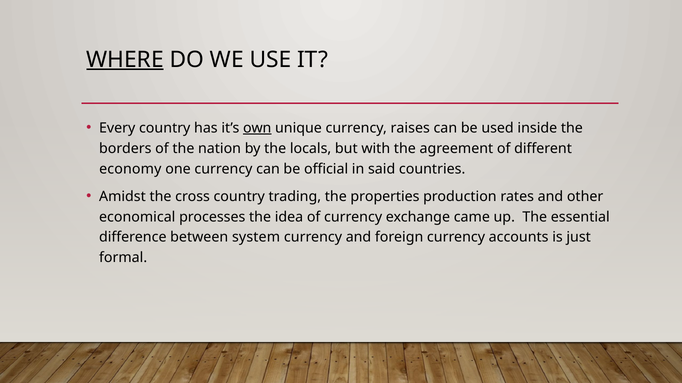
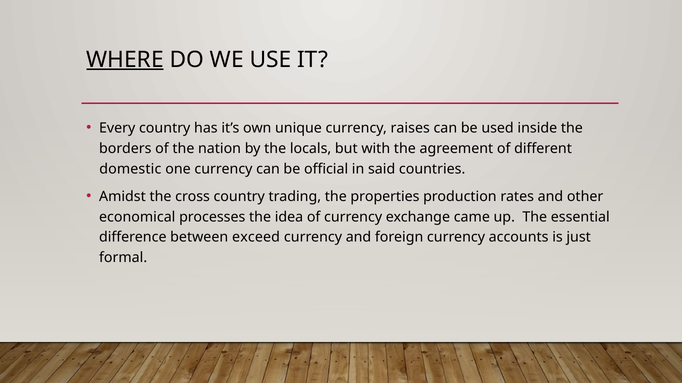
own underline: present -> none (257, 128)
economy: economy -> domestic (130, 169)
system: system -> exceed (256, 238)
